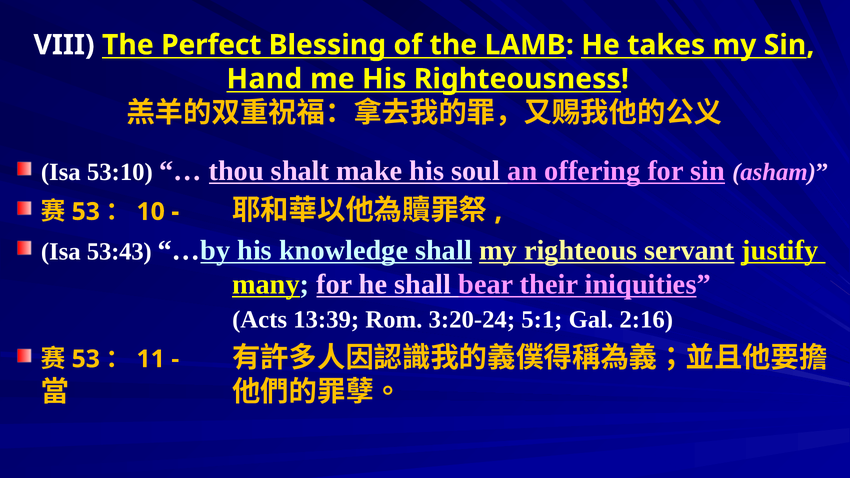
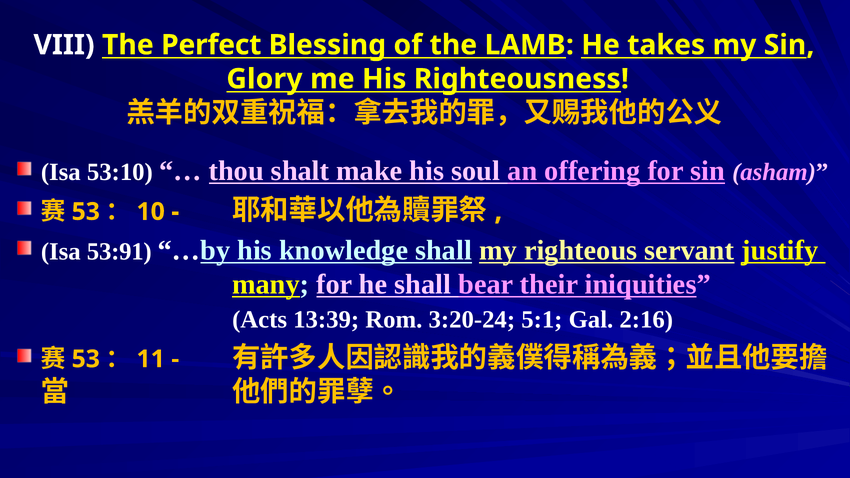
Hand: Hand -> Glory (264, 79)
53:43: 53:43 -> 53:91 (119, 251)
